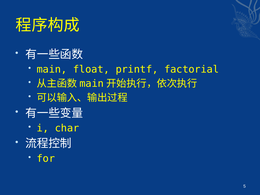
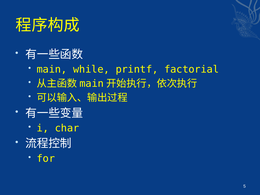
float: float -> while (91, 69)
